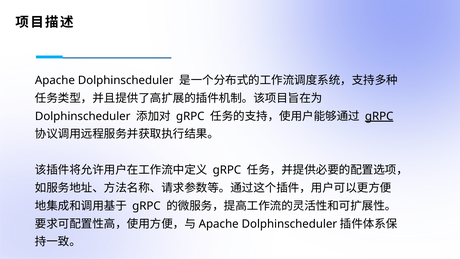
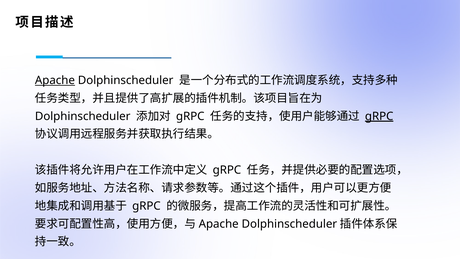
Apache underline: none -> present (55, 80)
